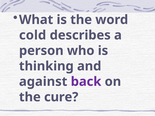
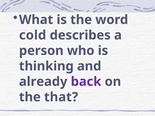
against: against -> already (43, 82)
cure: cure -> that (61, 97)
